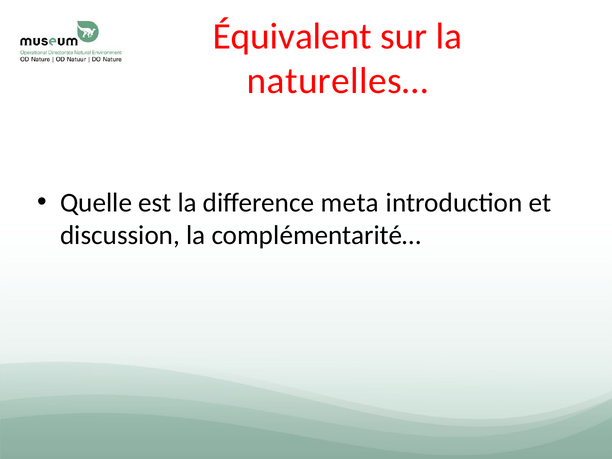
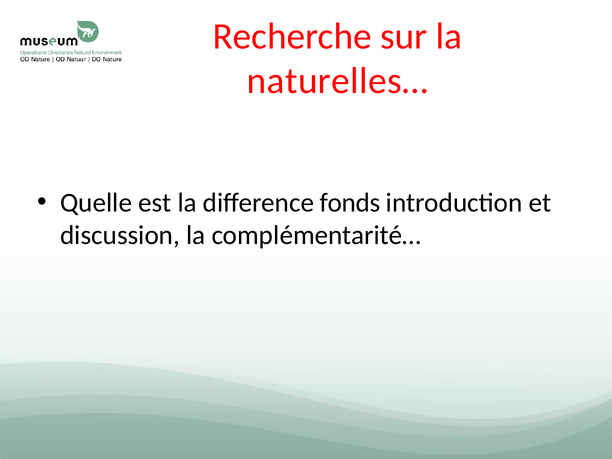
Équivalent: Équivalent -> Recherche (292, 36)
meta: meta -> fonds (350, 203)
